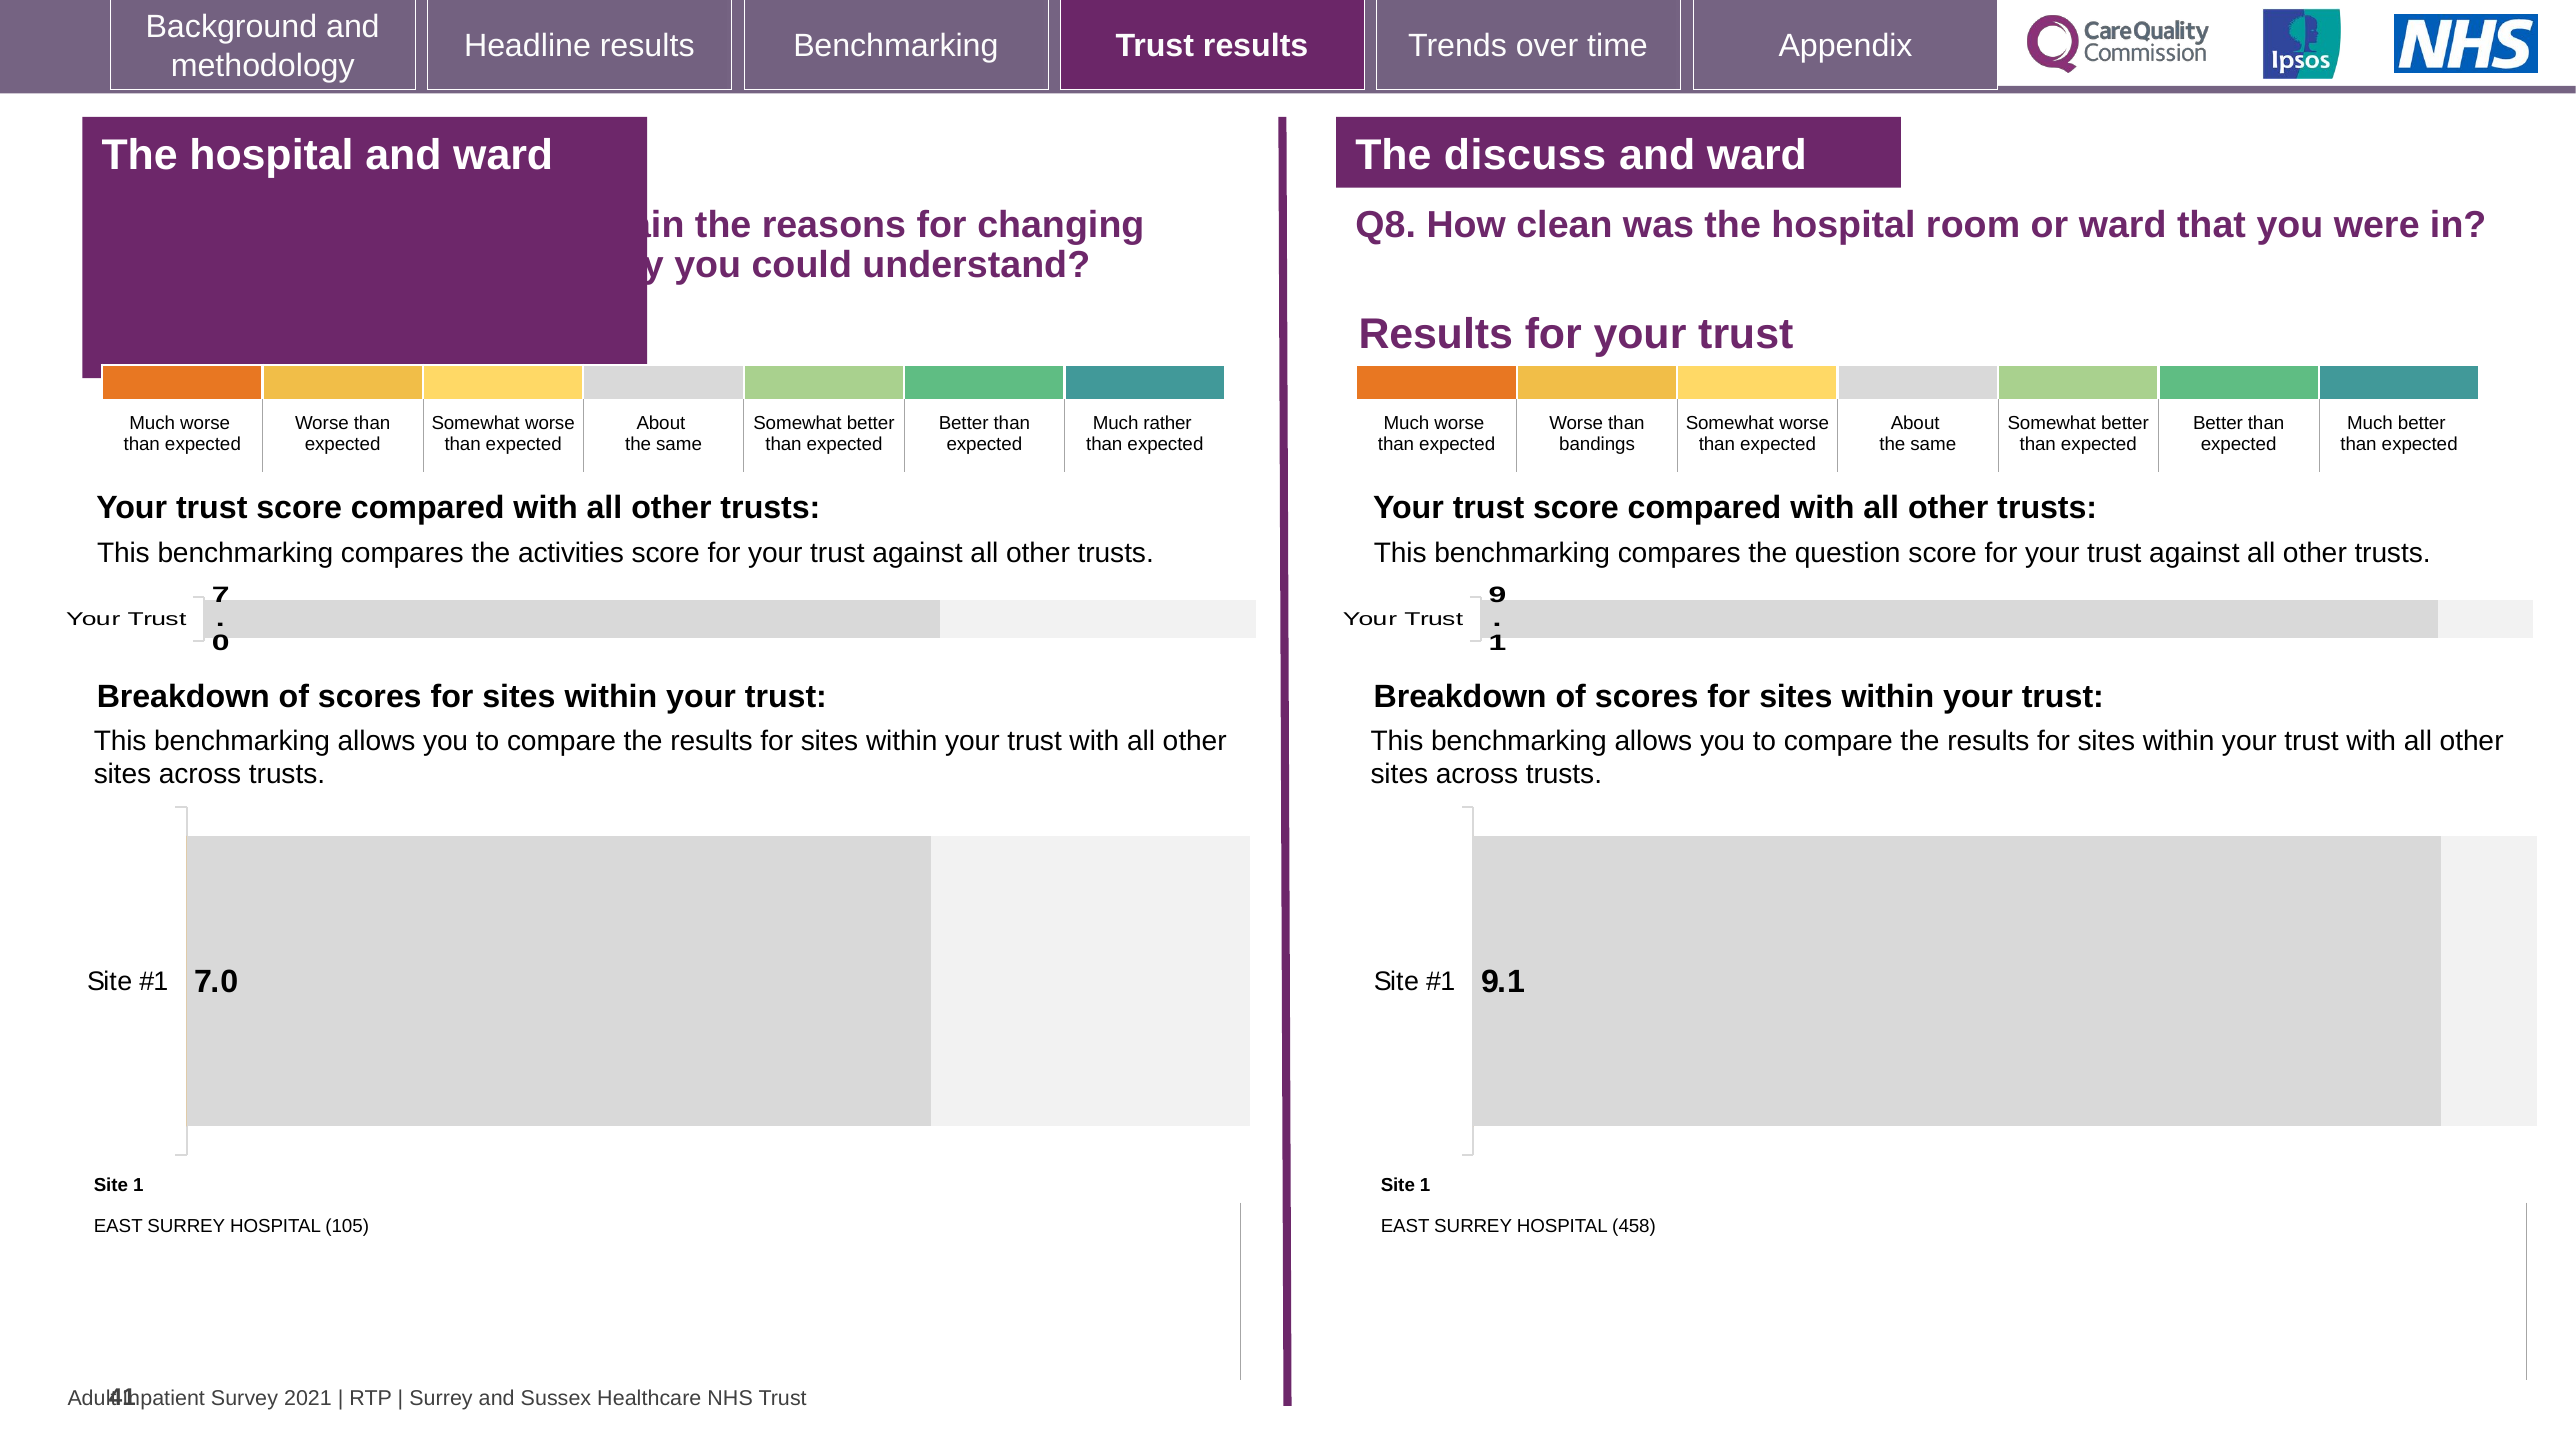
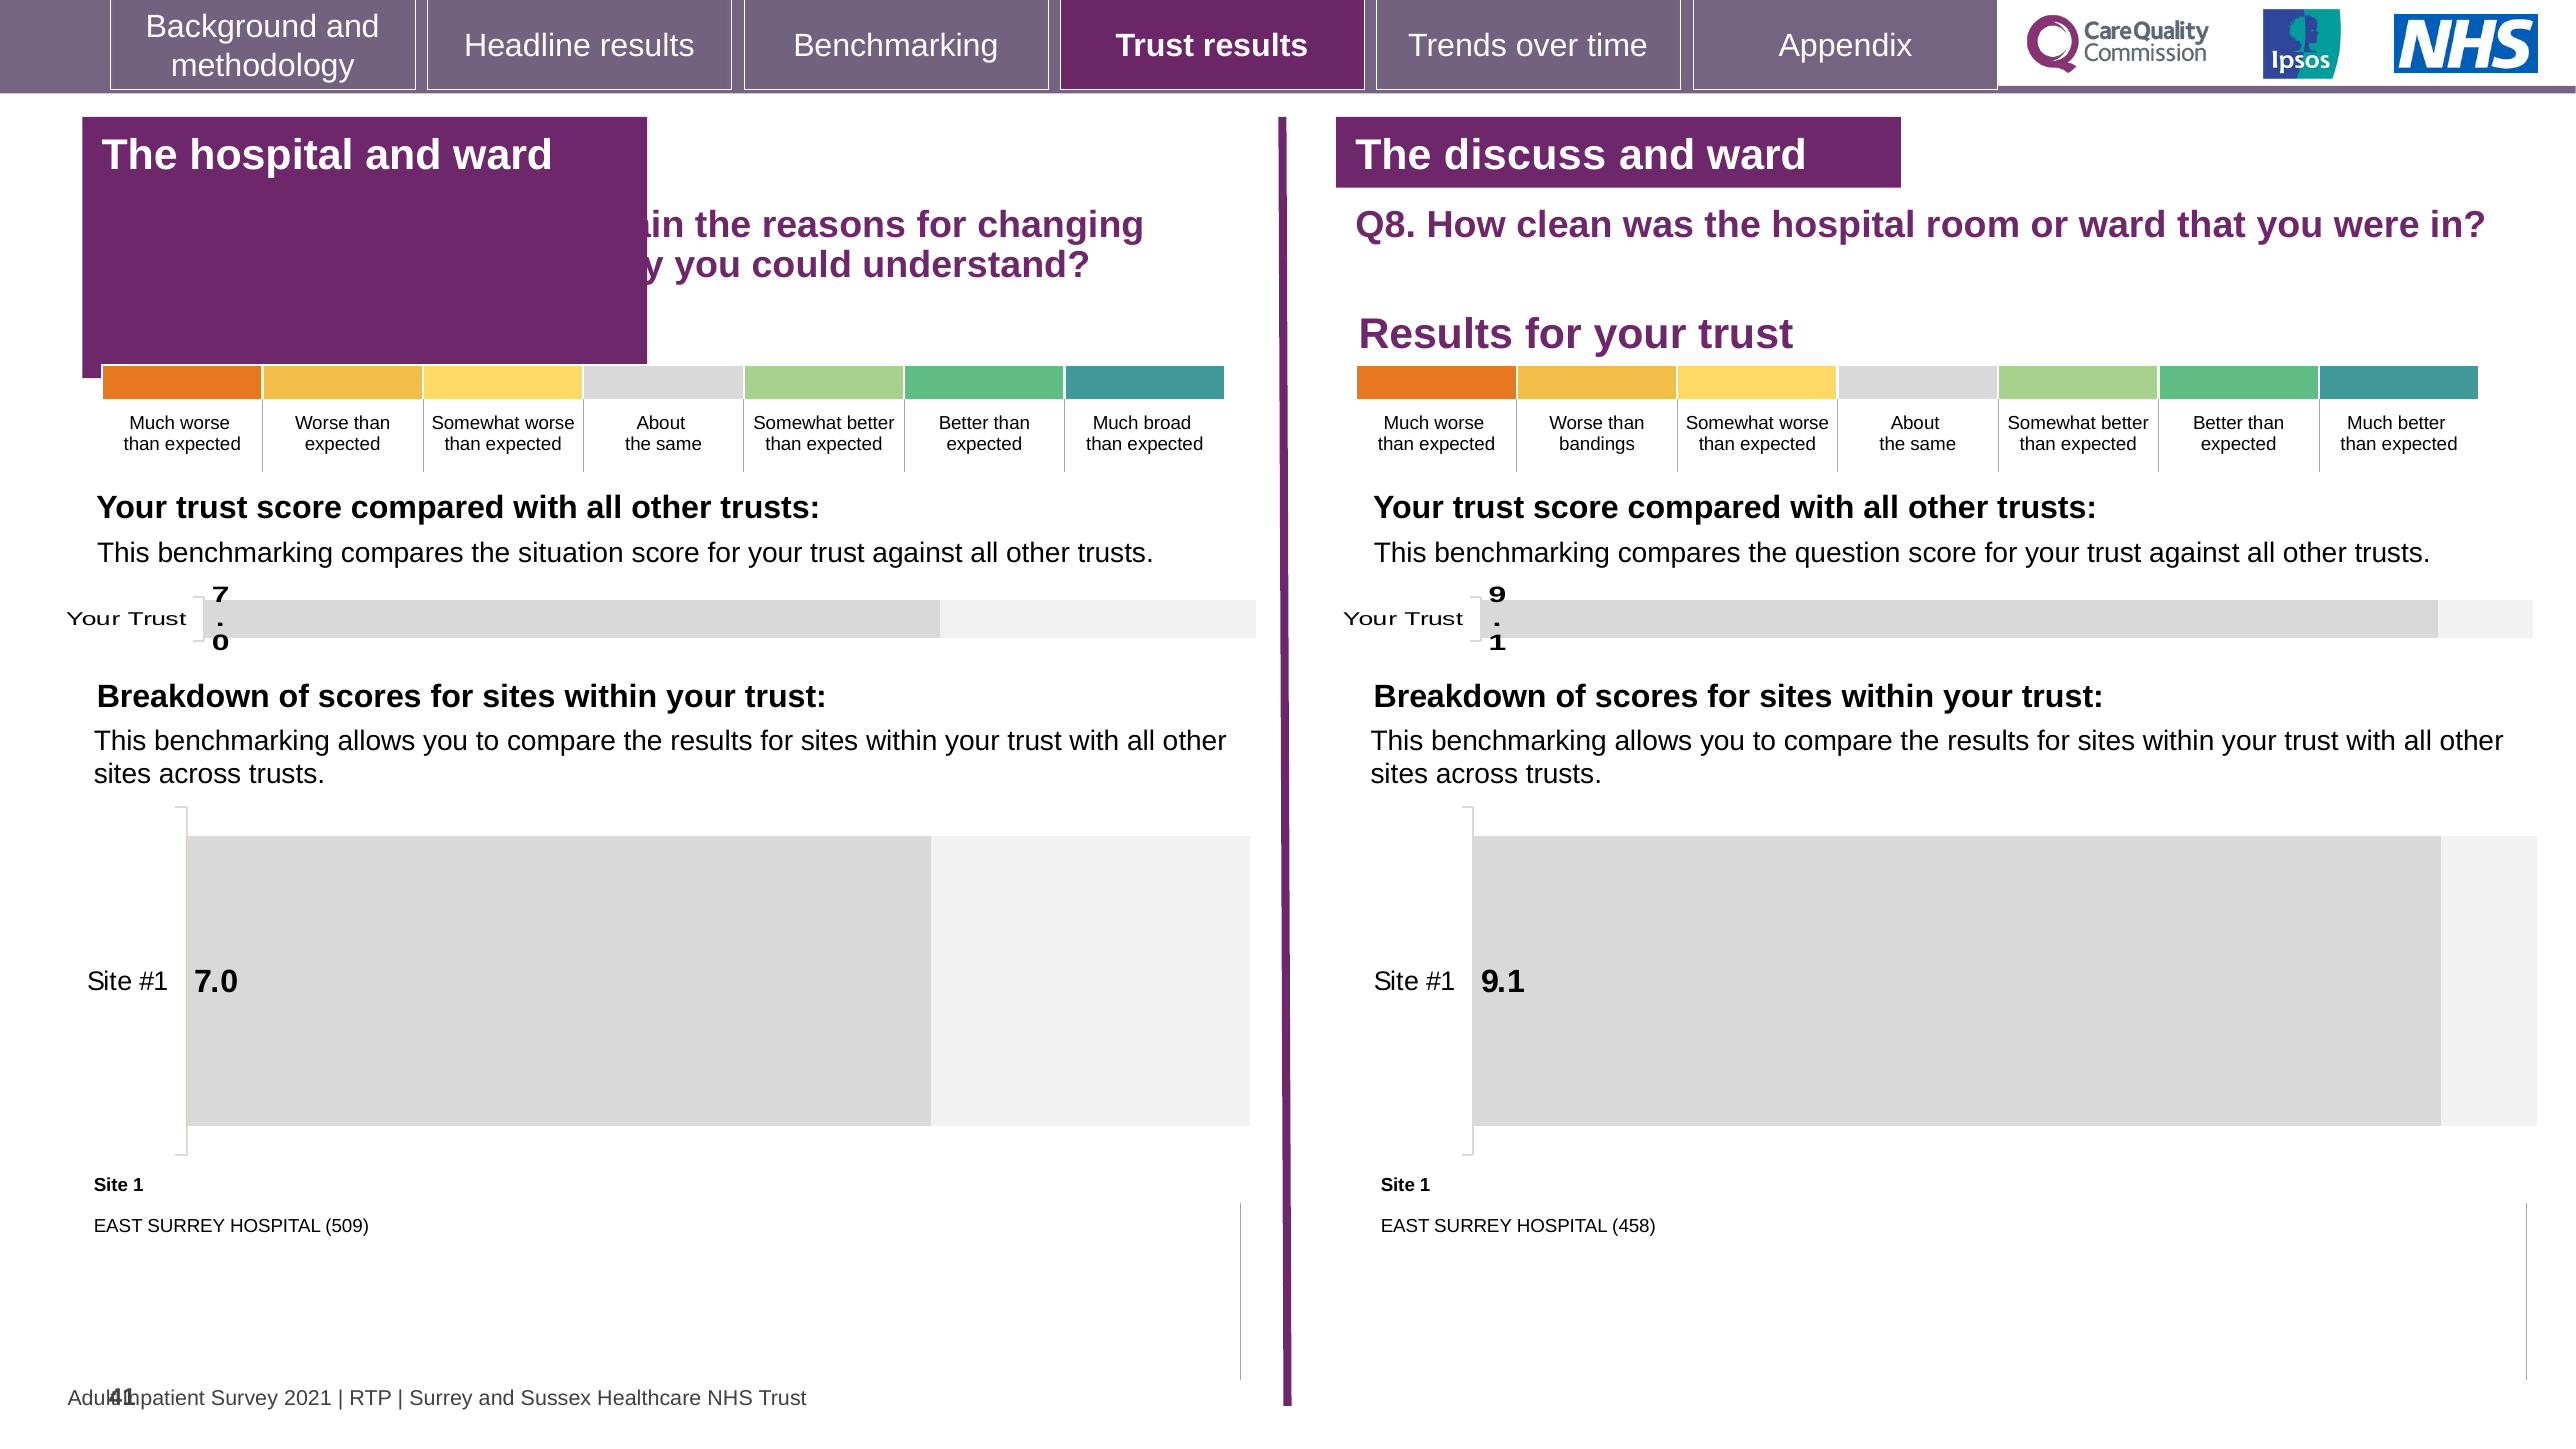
rather: rather -> broad (1167, 423)
activities: activities -> situation (571, 553)
105: 105 -> 509 (347, 1227)
